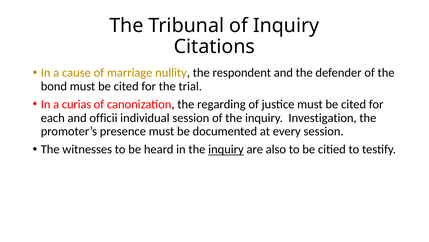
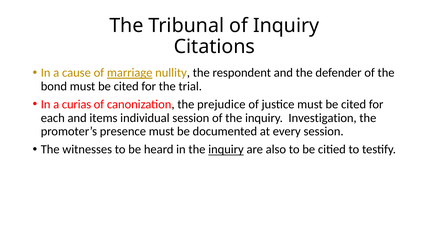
marriage underline: none -> present (130, 73)
regarding: regarding -> prejudice (221, 104)
officii: officii -> items (103, 118)
